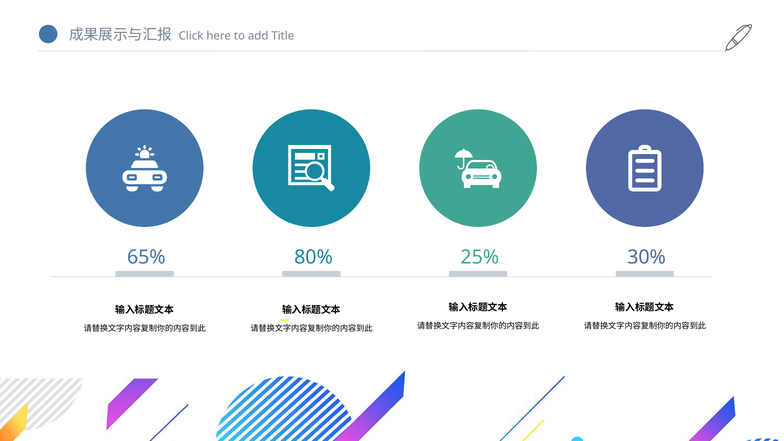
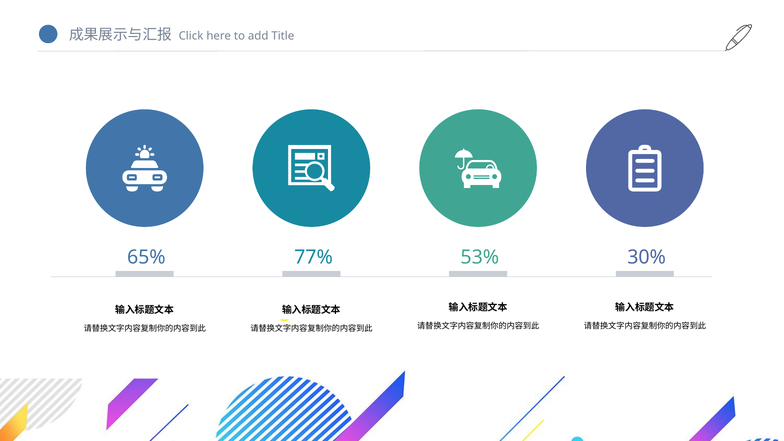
80%: 80% -> 77% (313, 257)
25%: 25% -> 53% (480, 257)
